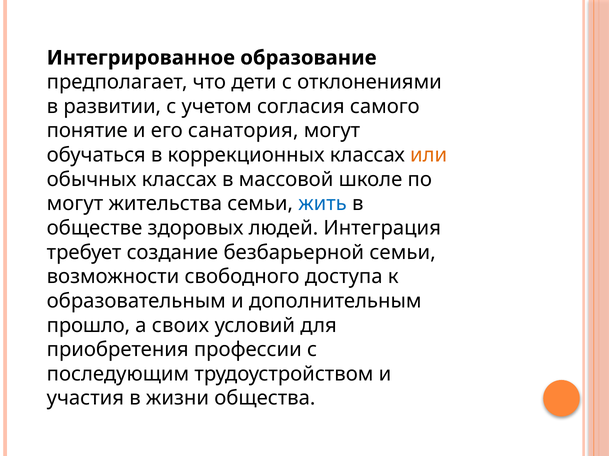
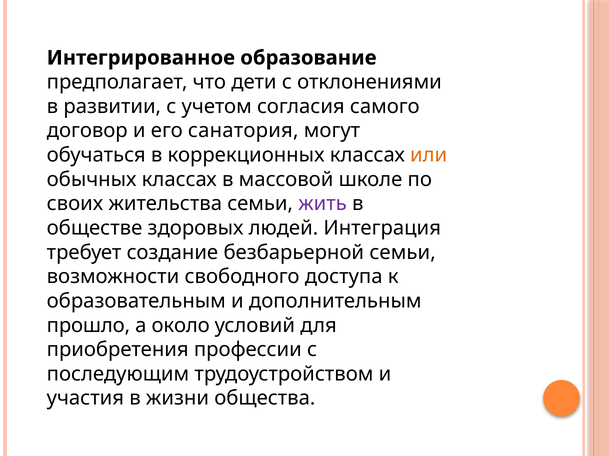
понятие: понятие -> договор (87, 131)
могут: могут -> своих (75, 204)
жить colour: blue -> purple (323, 204)
своих: своих -> около (181, 326)
